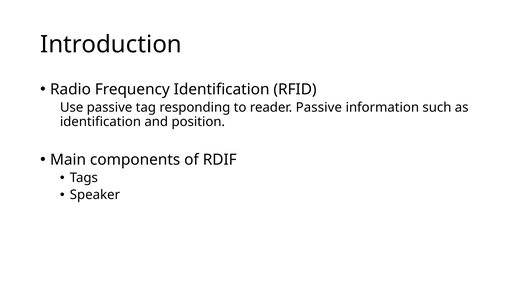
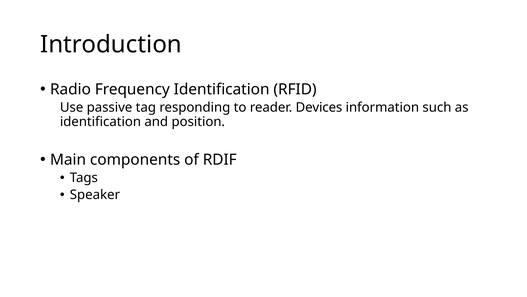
reader Passive: Passive -> Devices (319, 107)
